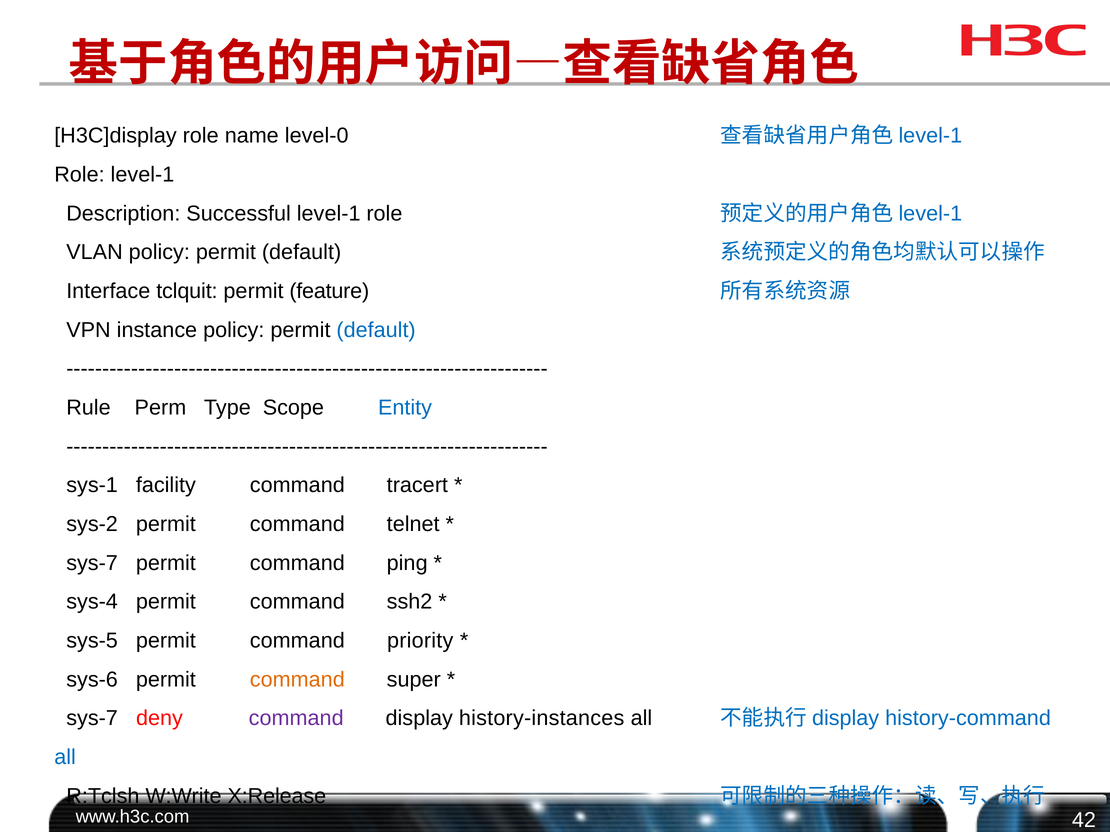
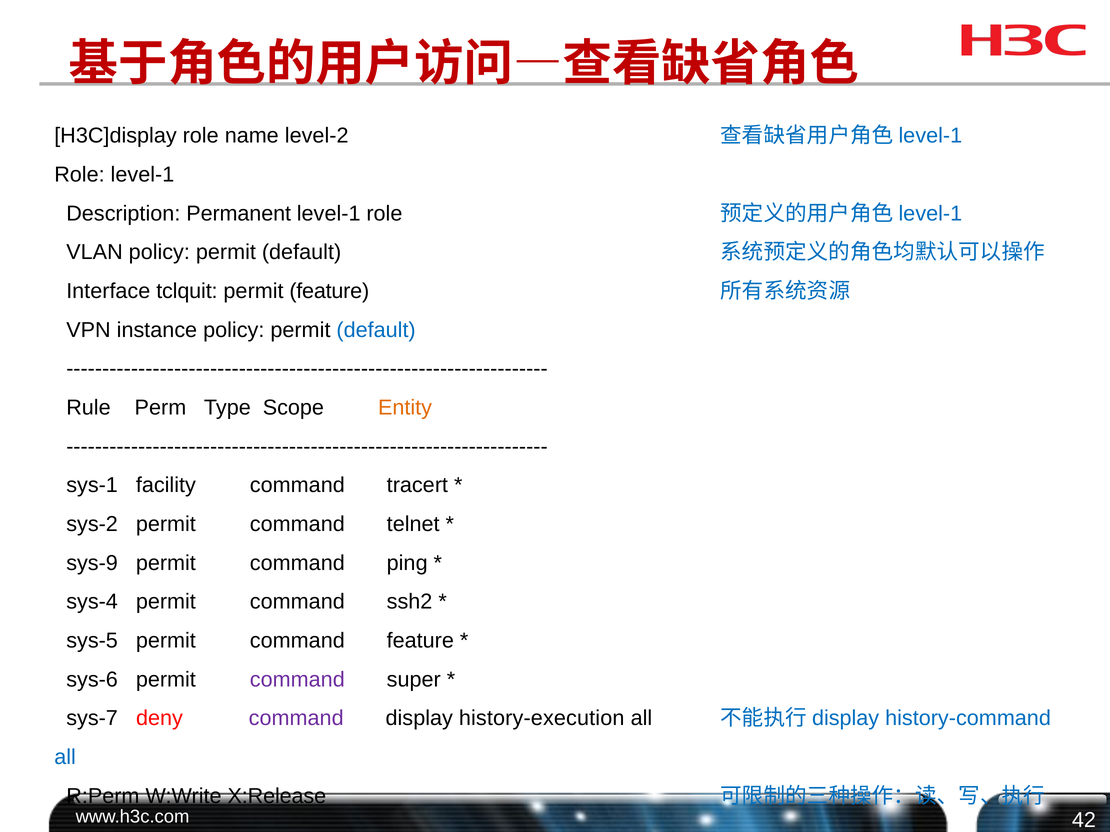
level-0: level-0 -> level-2 (317, 136)
Successful: Successful -> Permanent (239, 214)
Entity colour: blue -> orange (405, 408)
sys-7: sys-7 -> sys-9 (92, 563)
command priority: priority -> feature (420, 641)
command colour: orange -> purple (297, 680)
history-instances: history-instances -> history-execution (542, 719)
R:Tclsh: R:Tclsh -> R:Perm (103, 796)
